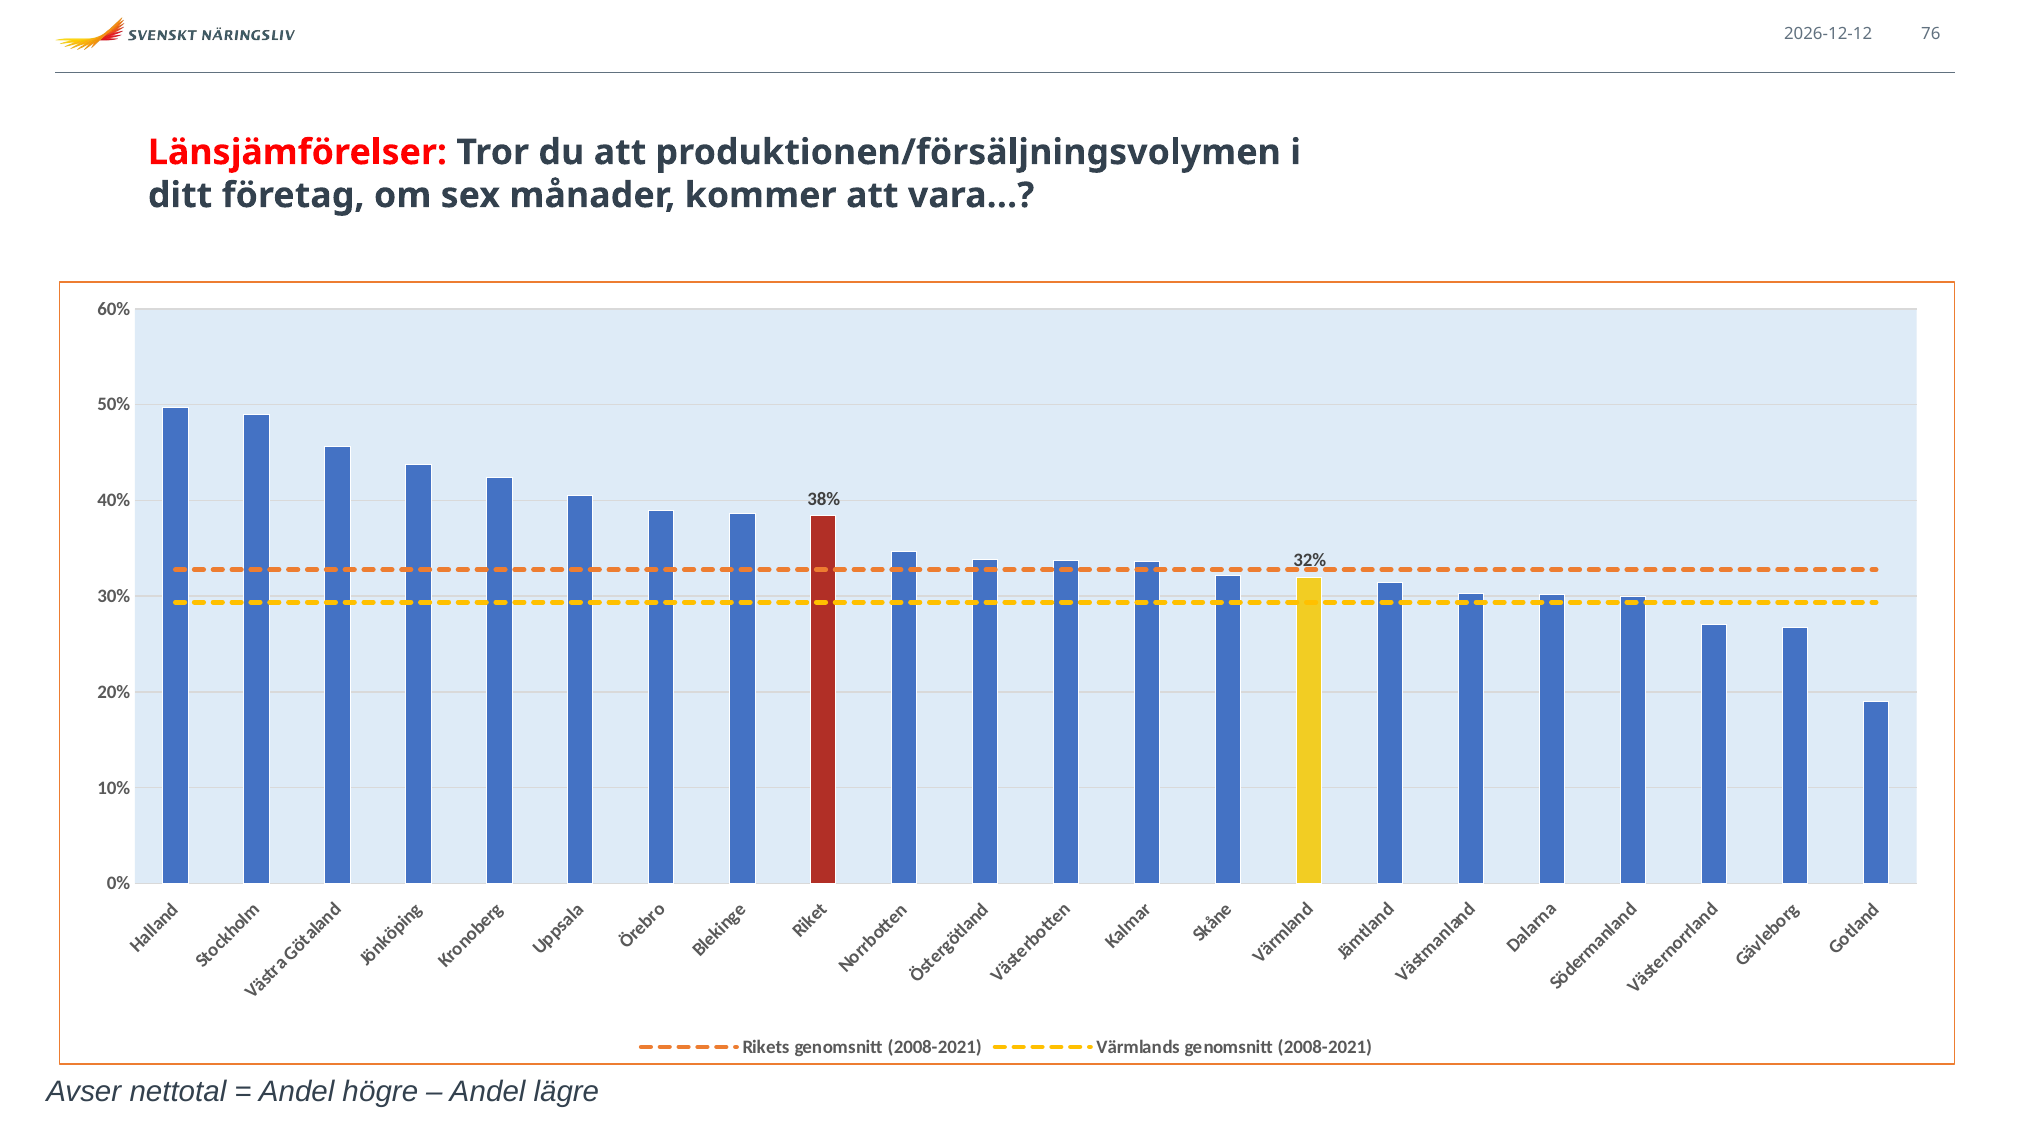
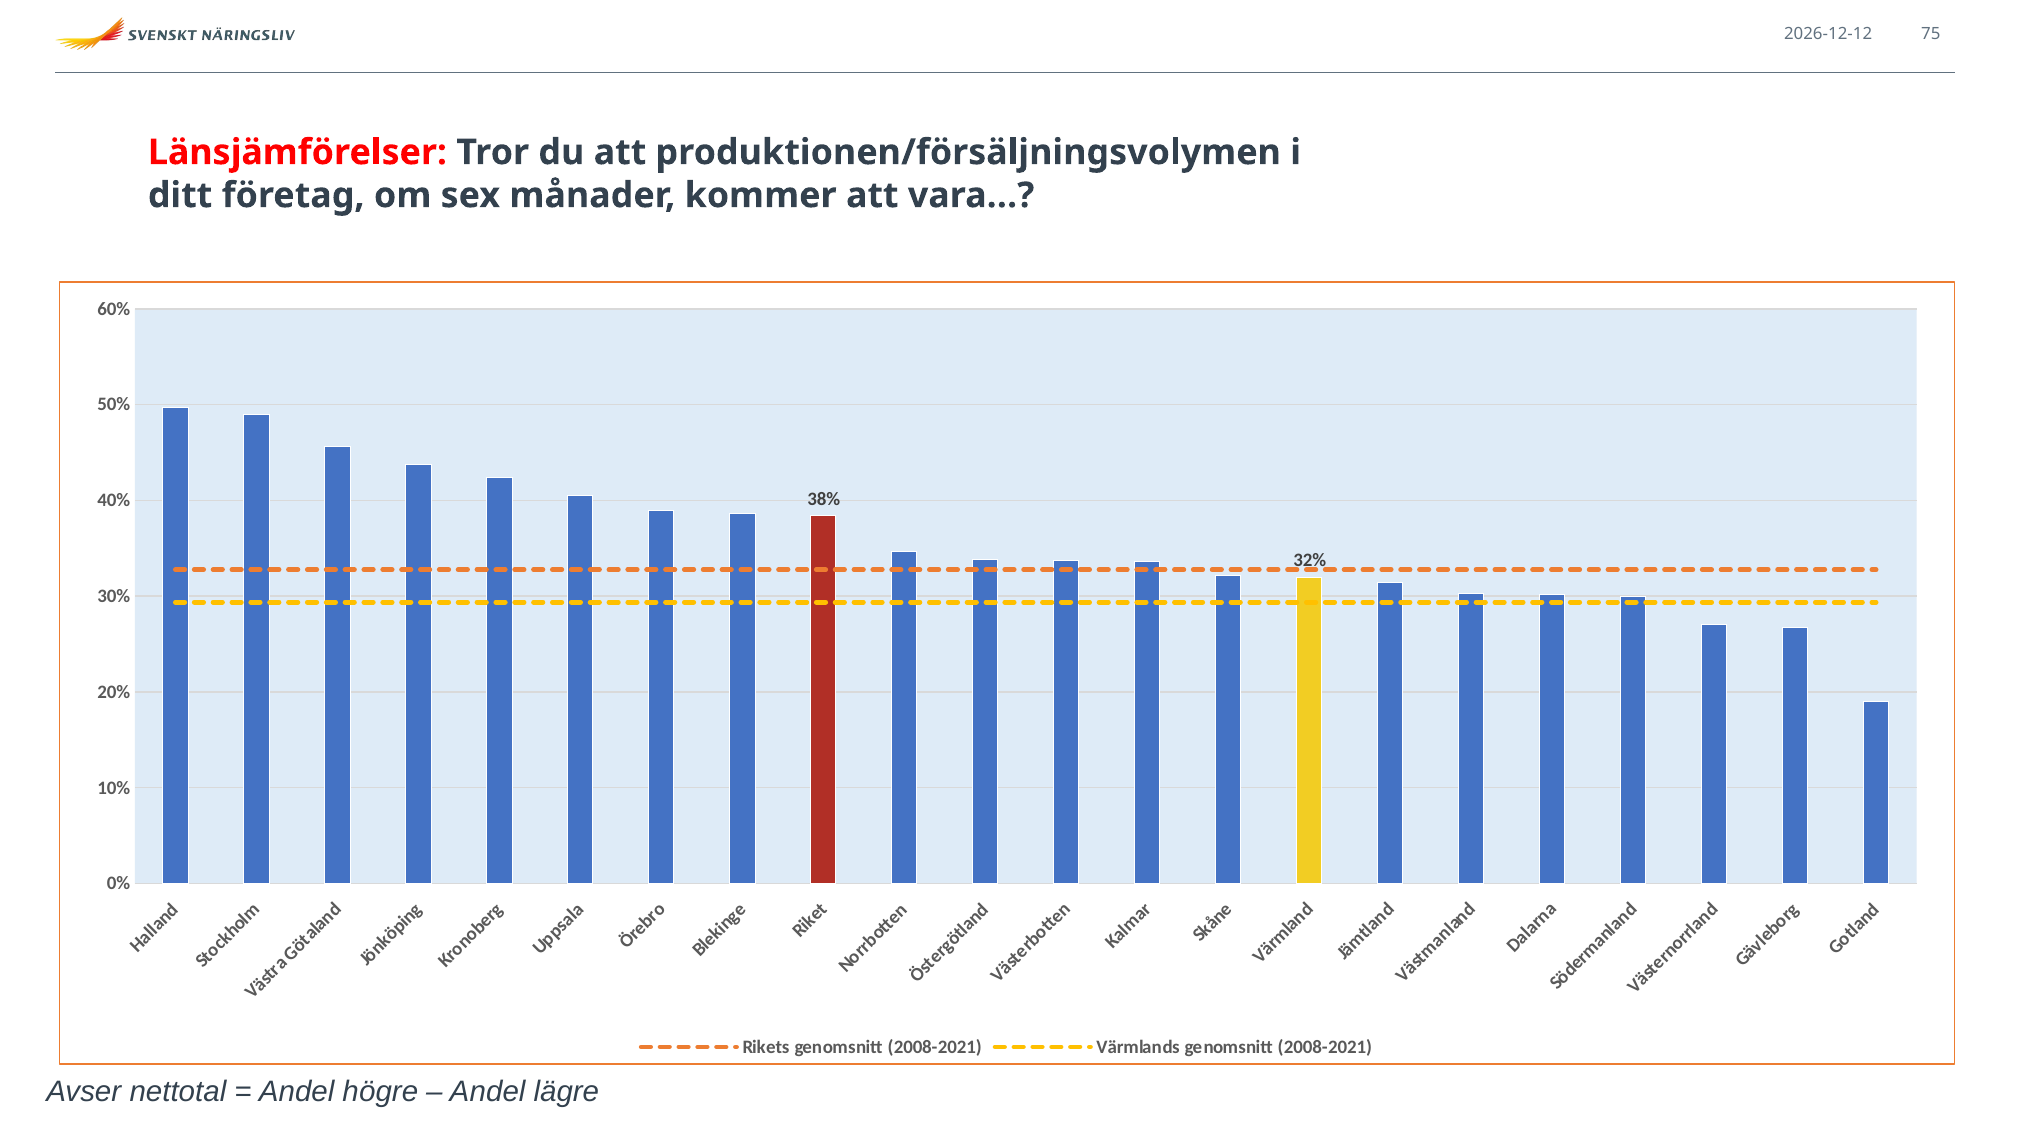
76: 76 -> 75 (1931, 34)
